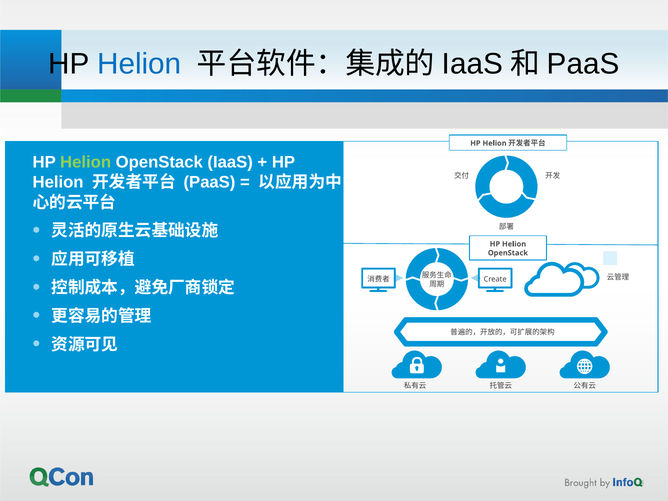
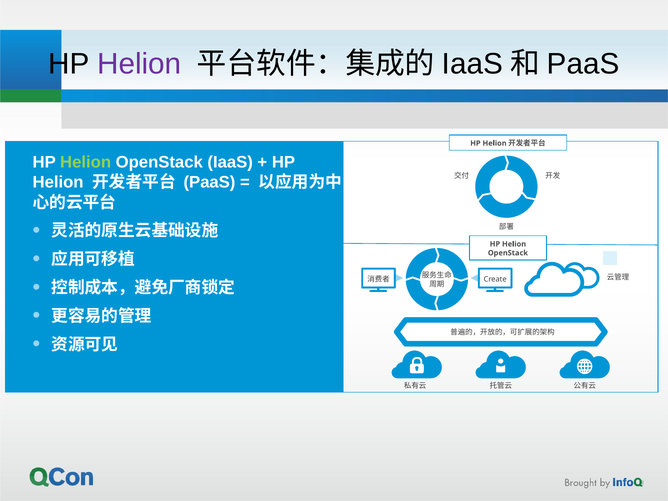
Helion colour: blue -> purple (139, 64)
